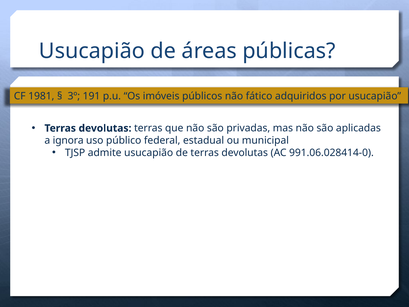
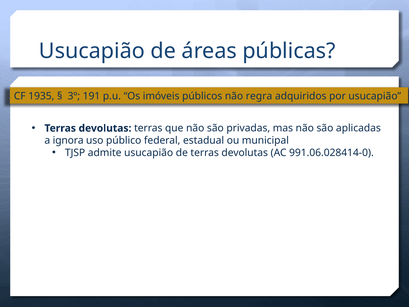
1981: 1981 -> 1935 (41, 96)
fático: fático -> regra (259, 96)
